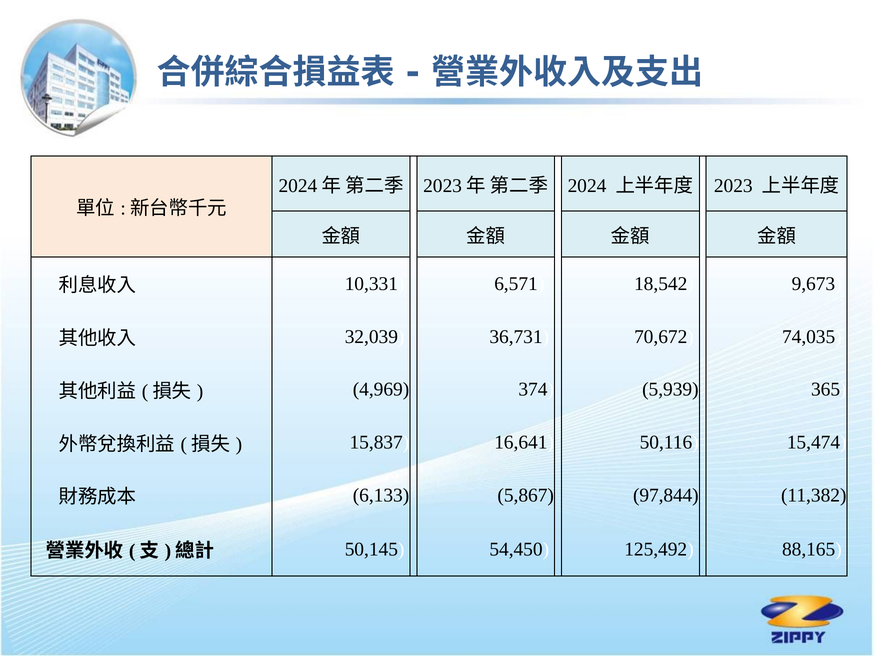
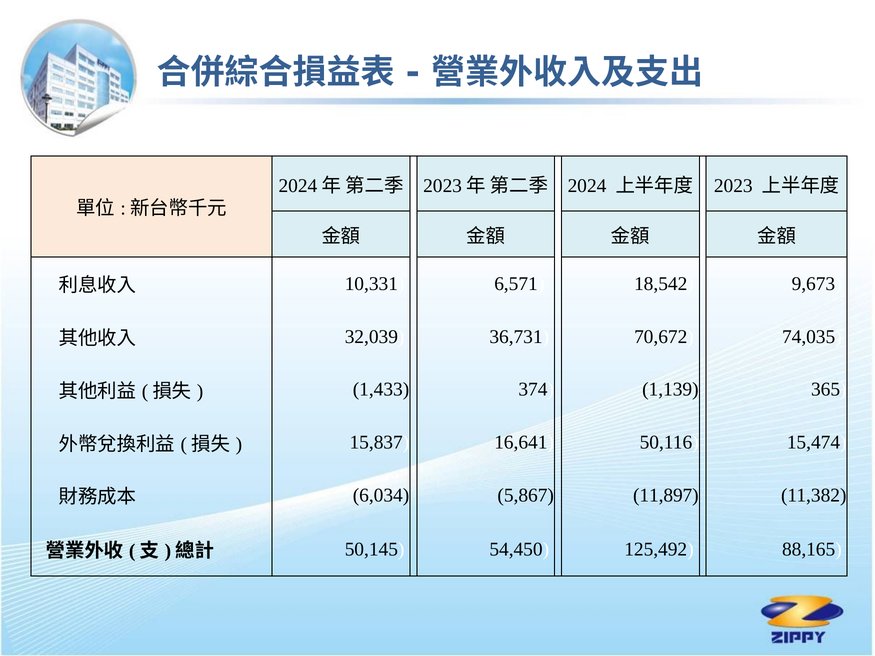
4,969: 4,969 -> 1,433 (381, 390)
5,939: 5,939 -> 1,139 (670, 390)
6,133: 6,133 -> 6,034 (381, 496)
97,844: 97,844 -> 11,897 (666, 496)
